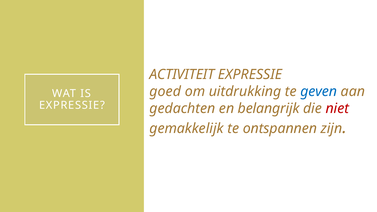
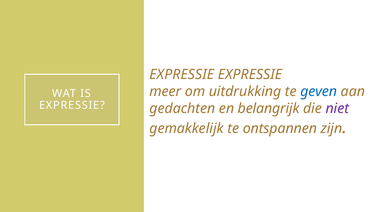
ACTIVITEIT: ACTIVITEIT -> EXPRESSIE (182, 74)
goed: goed -> meer (165, 91)
niet colour: red -> purple (337, 108)
